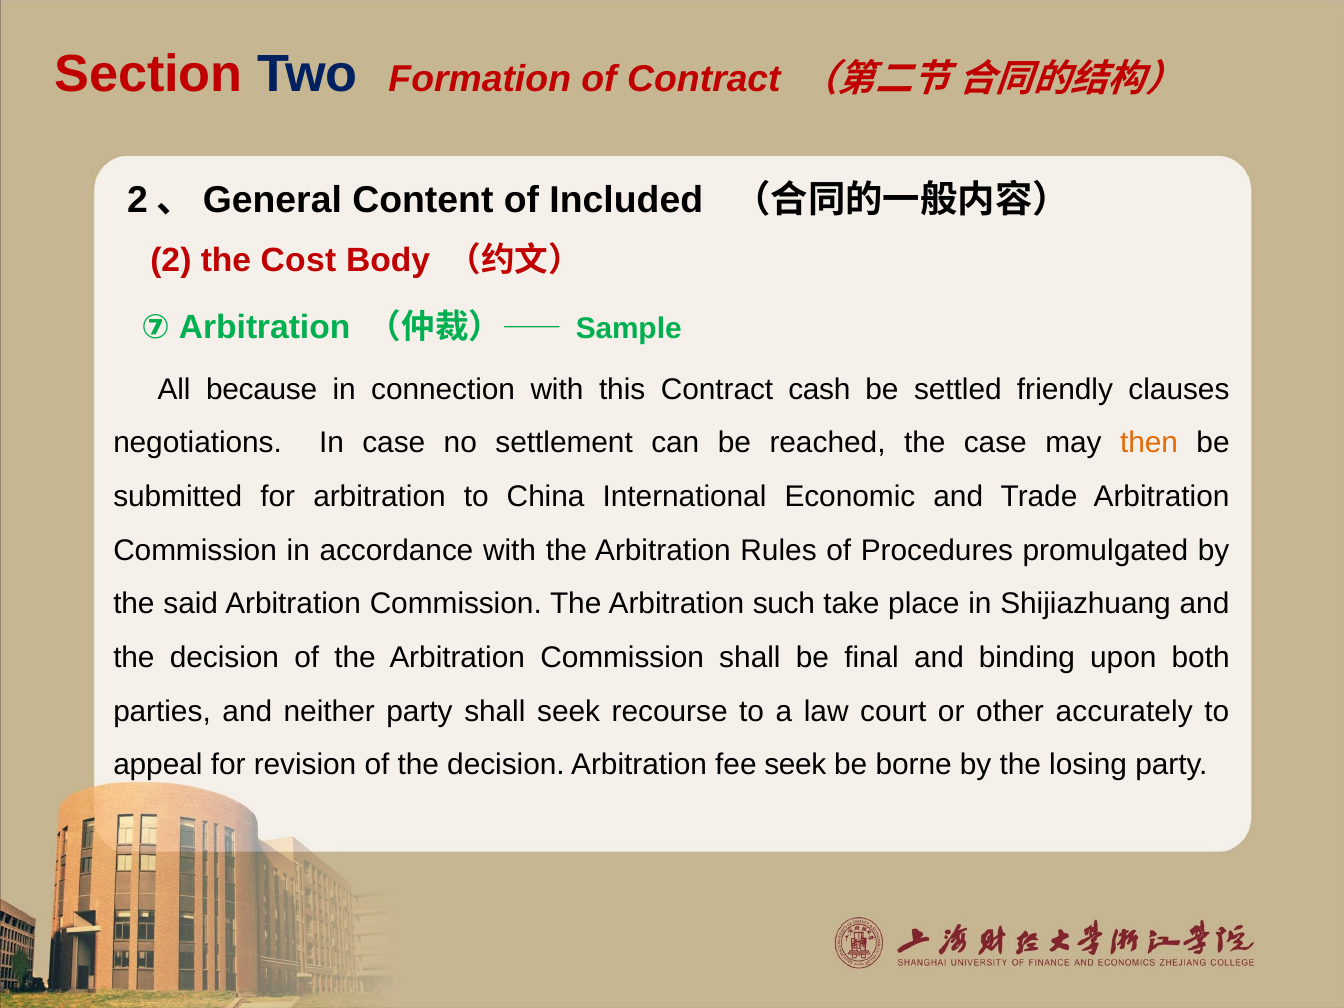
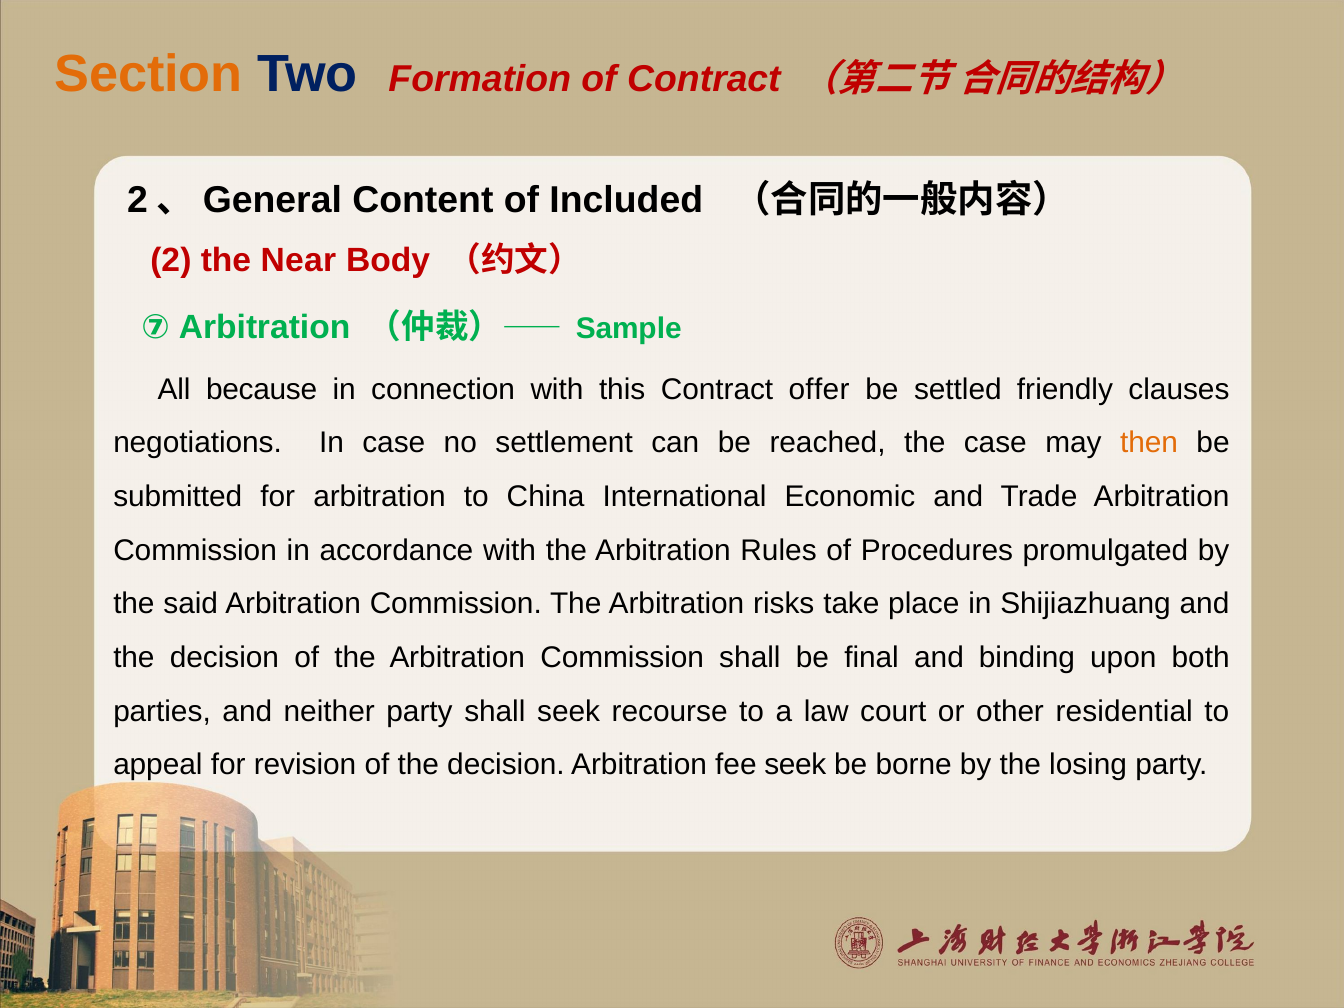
Section colour: red -> orange (148, 75)
Cost: Cost -> Near (298, 260)
cash: cash -> offer (819, 389)
such: such -> risks (784, 604)
accurately: accurately -> residential (1124, 711)
